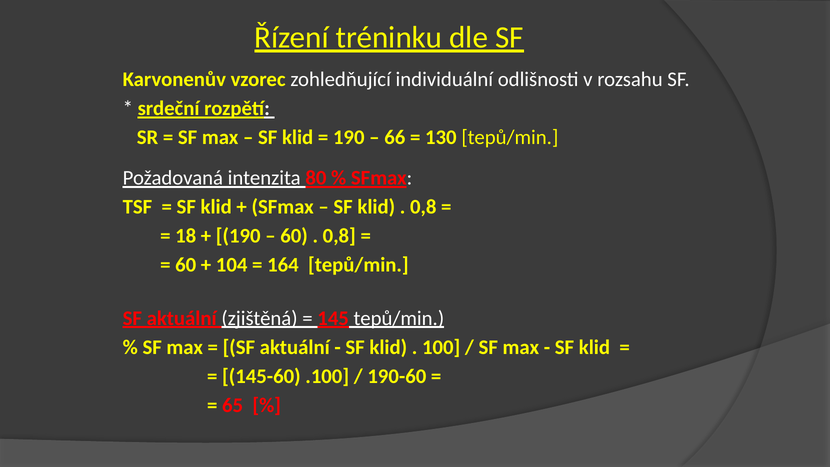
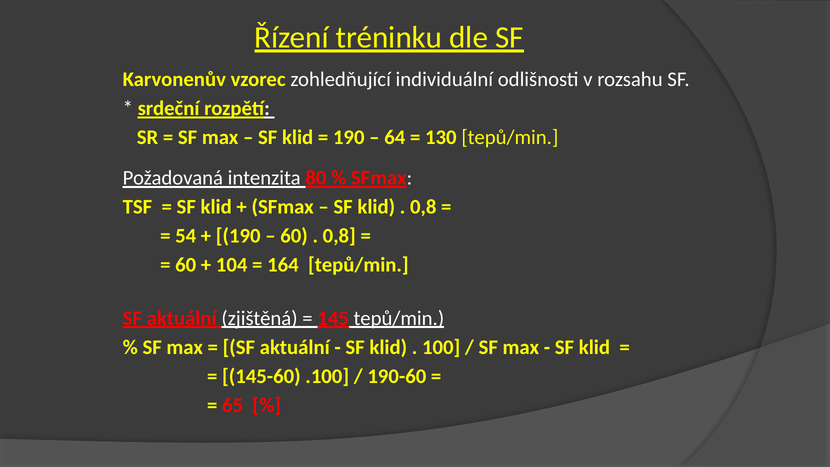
66: 66 -> 64 (395, 137)
18: 18 -> 54 (186, 236)
